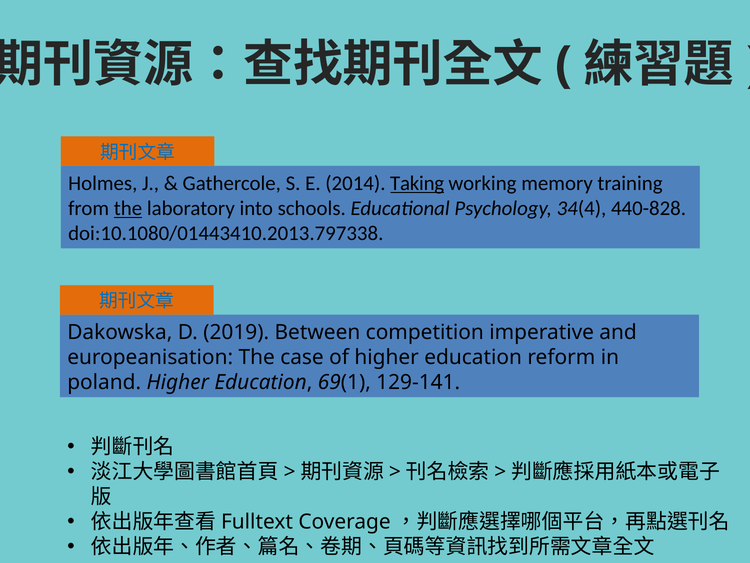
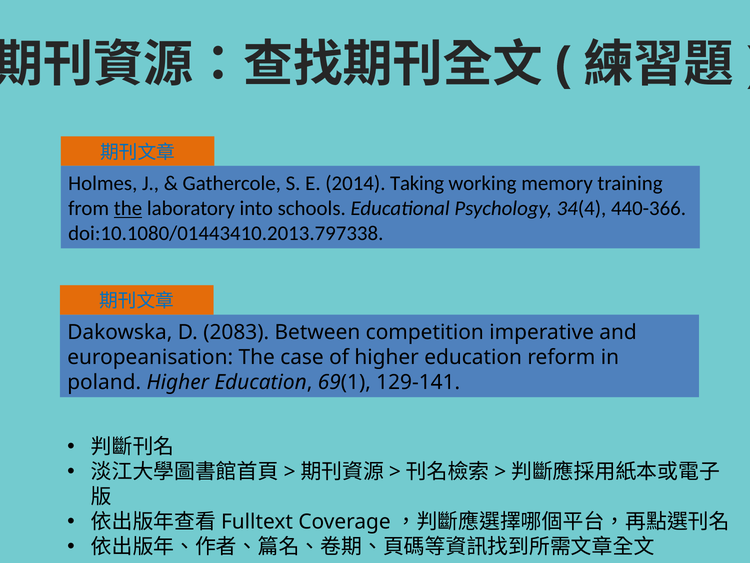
Taking underline: present -> none (417, 183)
440-828: 440-828 -> 440-366 (649, 208)
2019: 2019 -> 2083 (236, 332)
